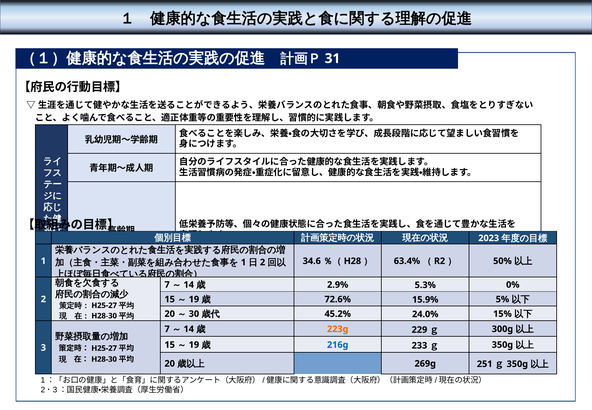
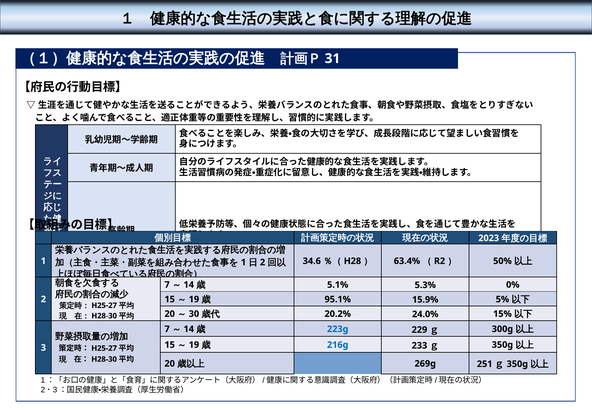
2.9%: 2.9% -> 5.1% (338, 285)
72.6%: 72.6% -> 95.1% (338, 299)
45.2%: 45.2% -> 20.2% (338, 314)
223g colour: orange -> blue (338, 329)
